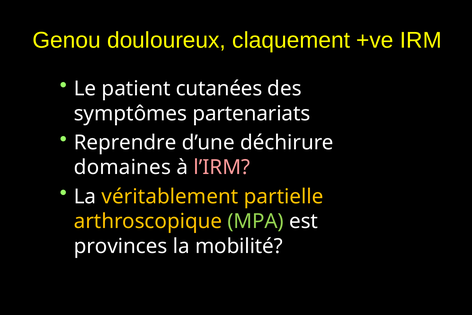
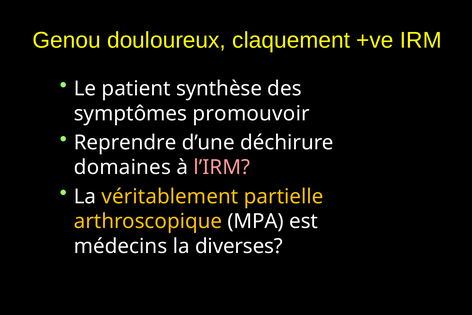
cutanées: cutanées -> synthèse (219, 89)
partenariats: partenariats -> promouvoir (251, 113)
MPA colour: light green -> white (256, 221)
provinces: provinces -> médecins (121, 246)
mobilité: mobilité -> diverses (239, 246)
